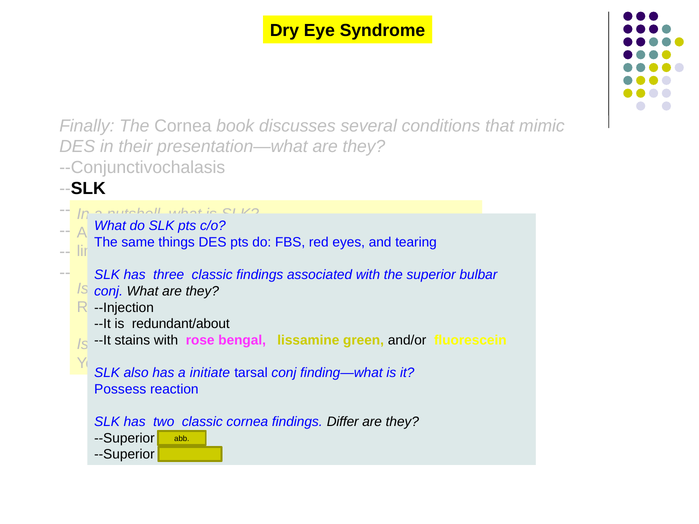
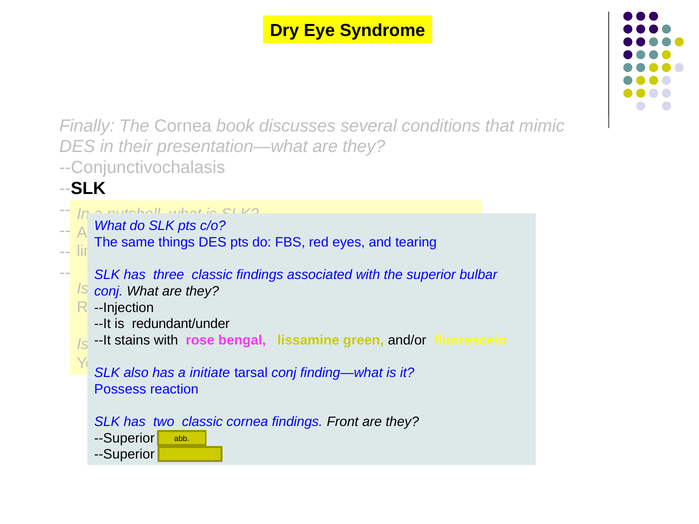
redundant/about: redundant/about -> redundant/under (181, 324)
Differ: Differ -> Front (343, 422)
